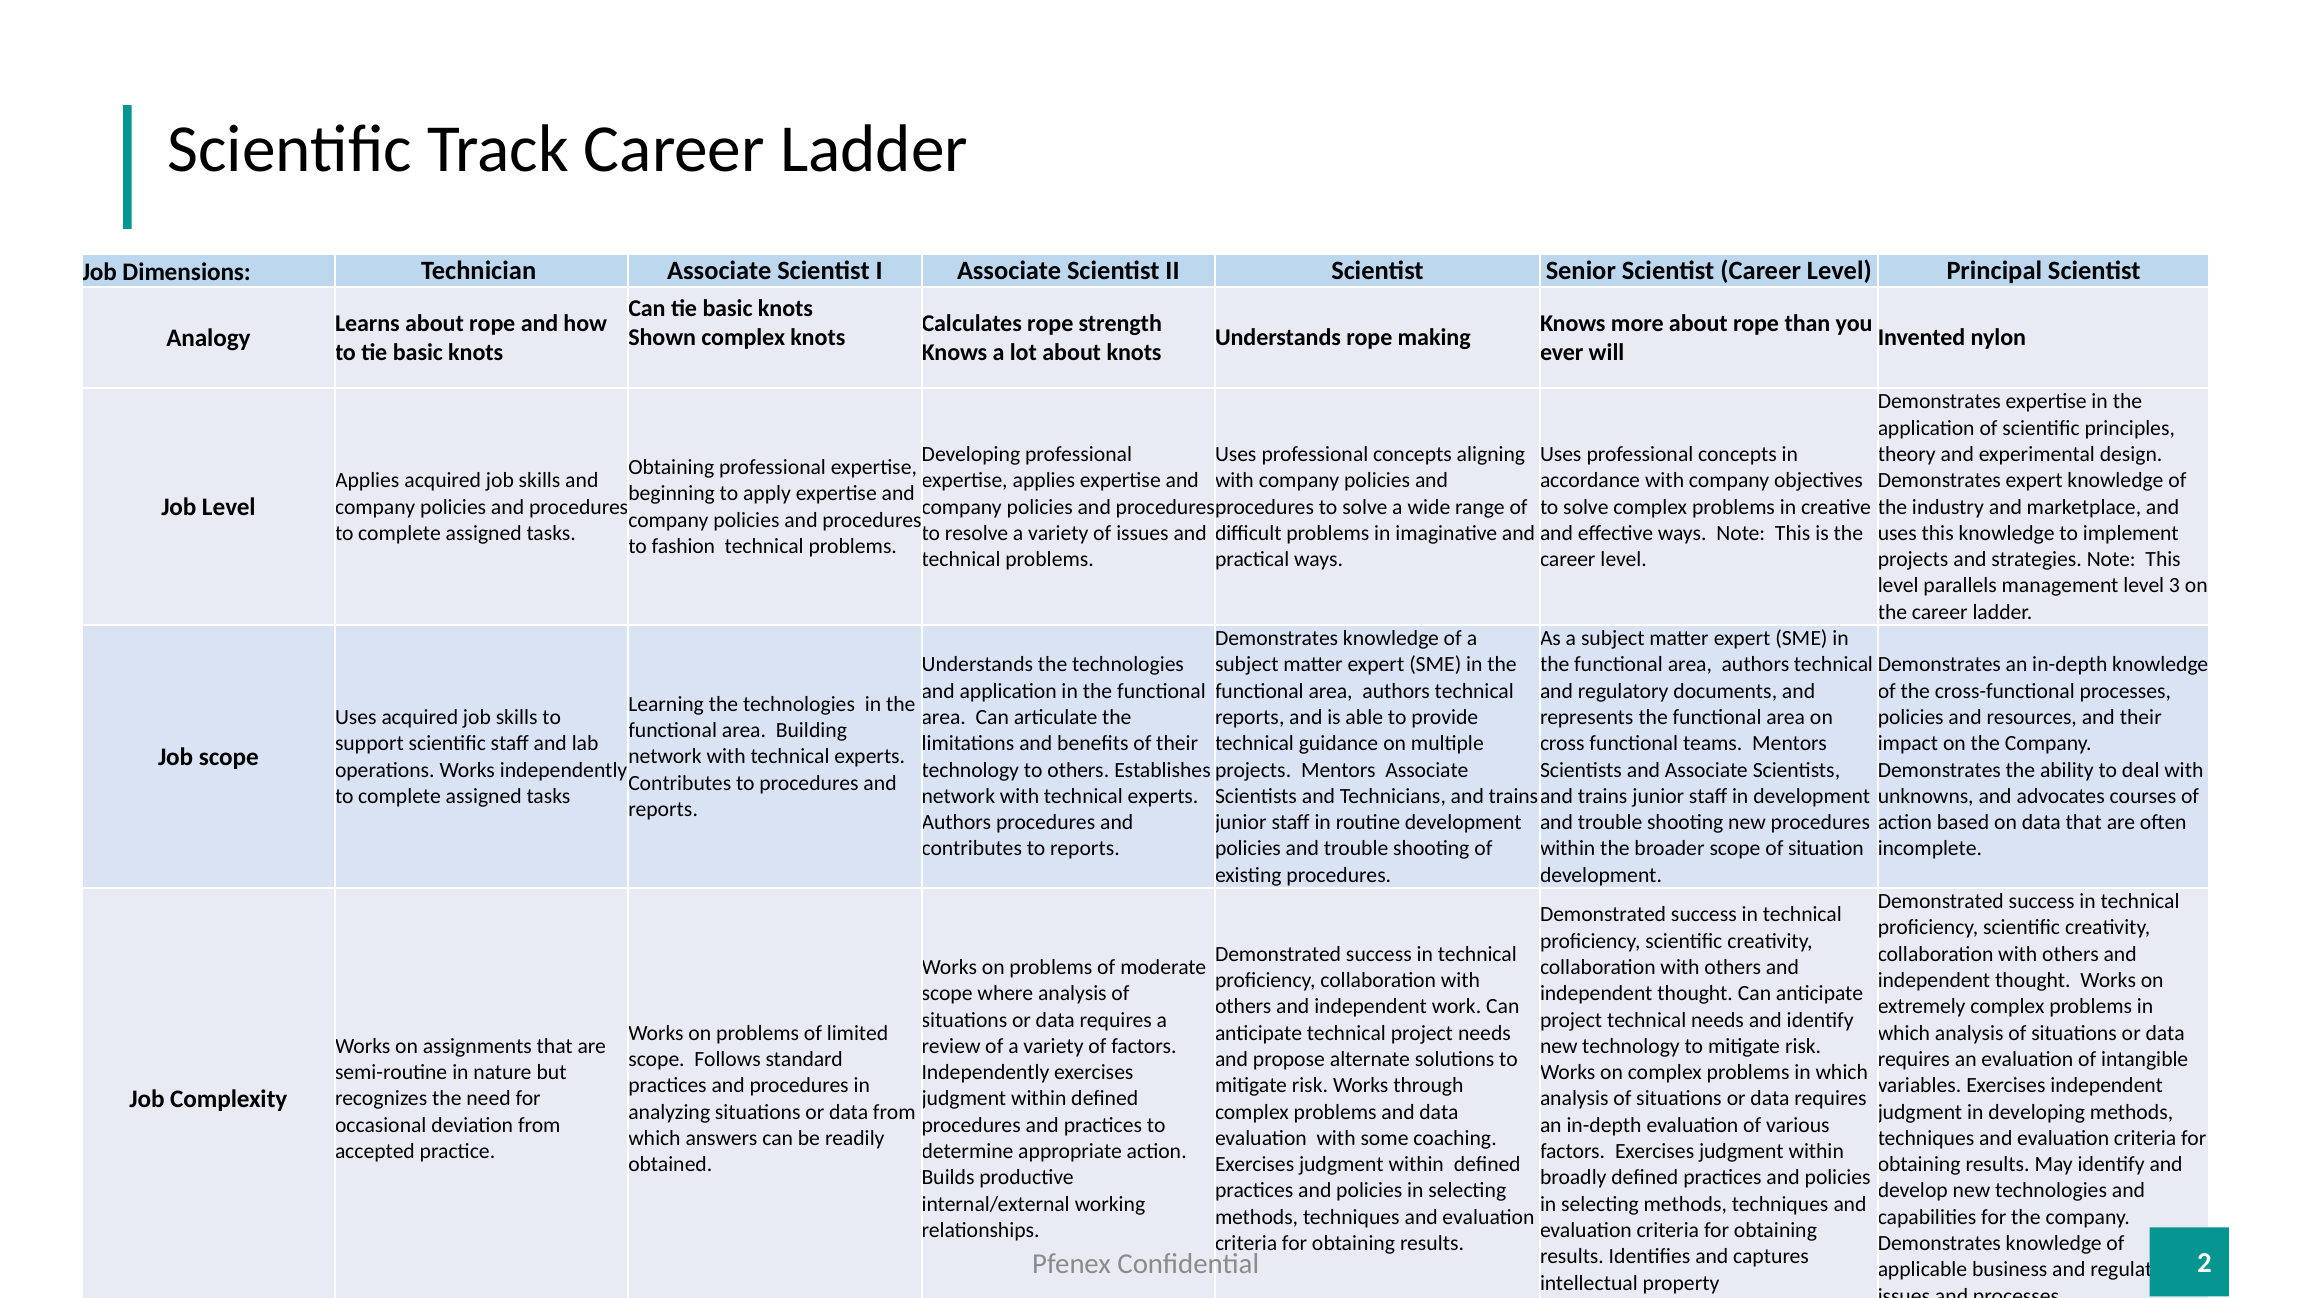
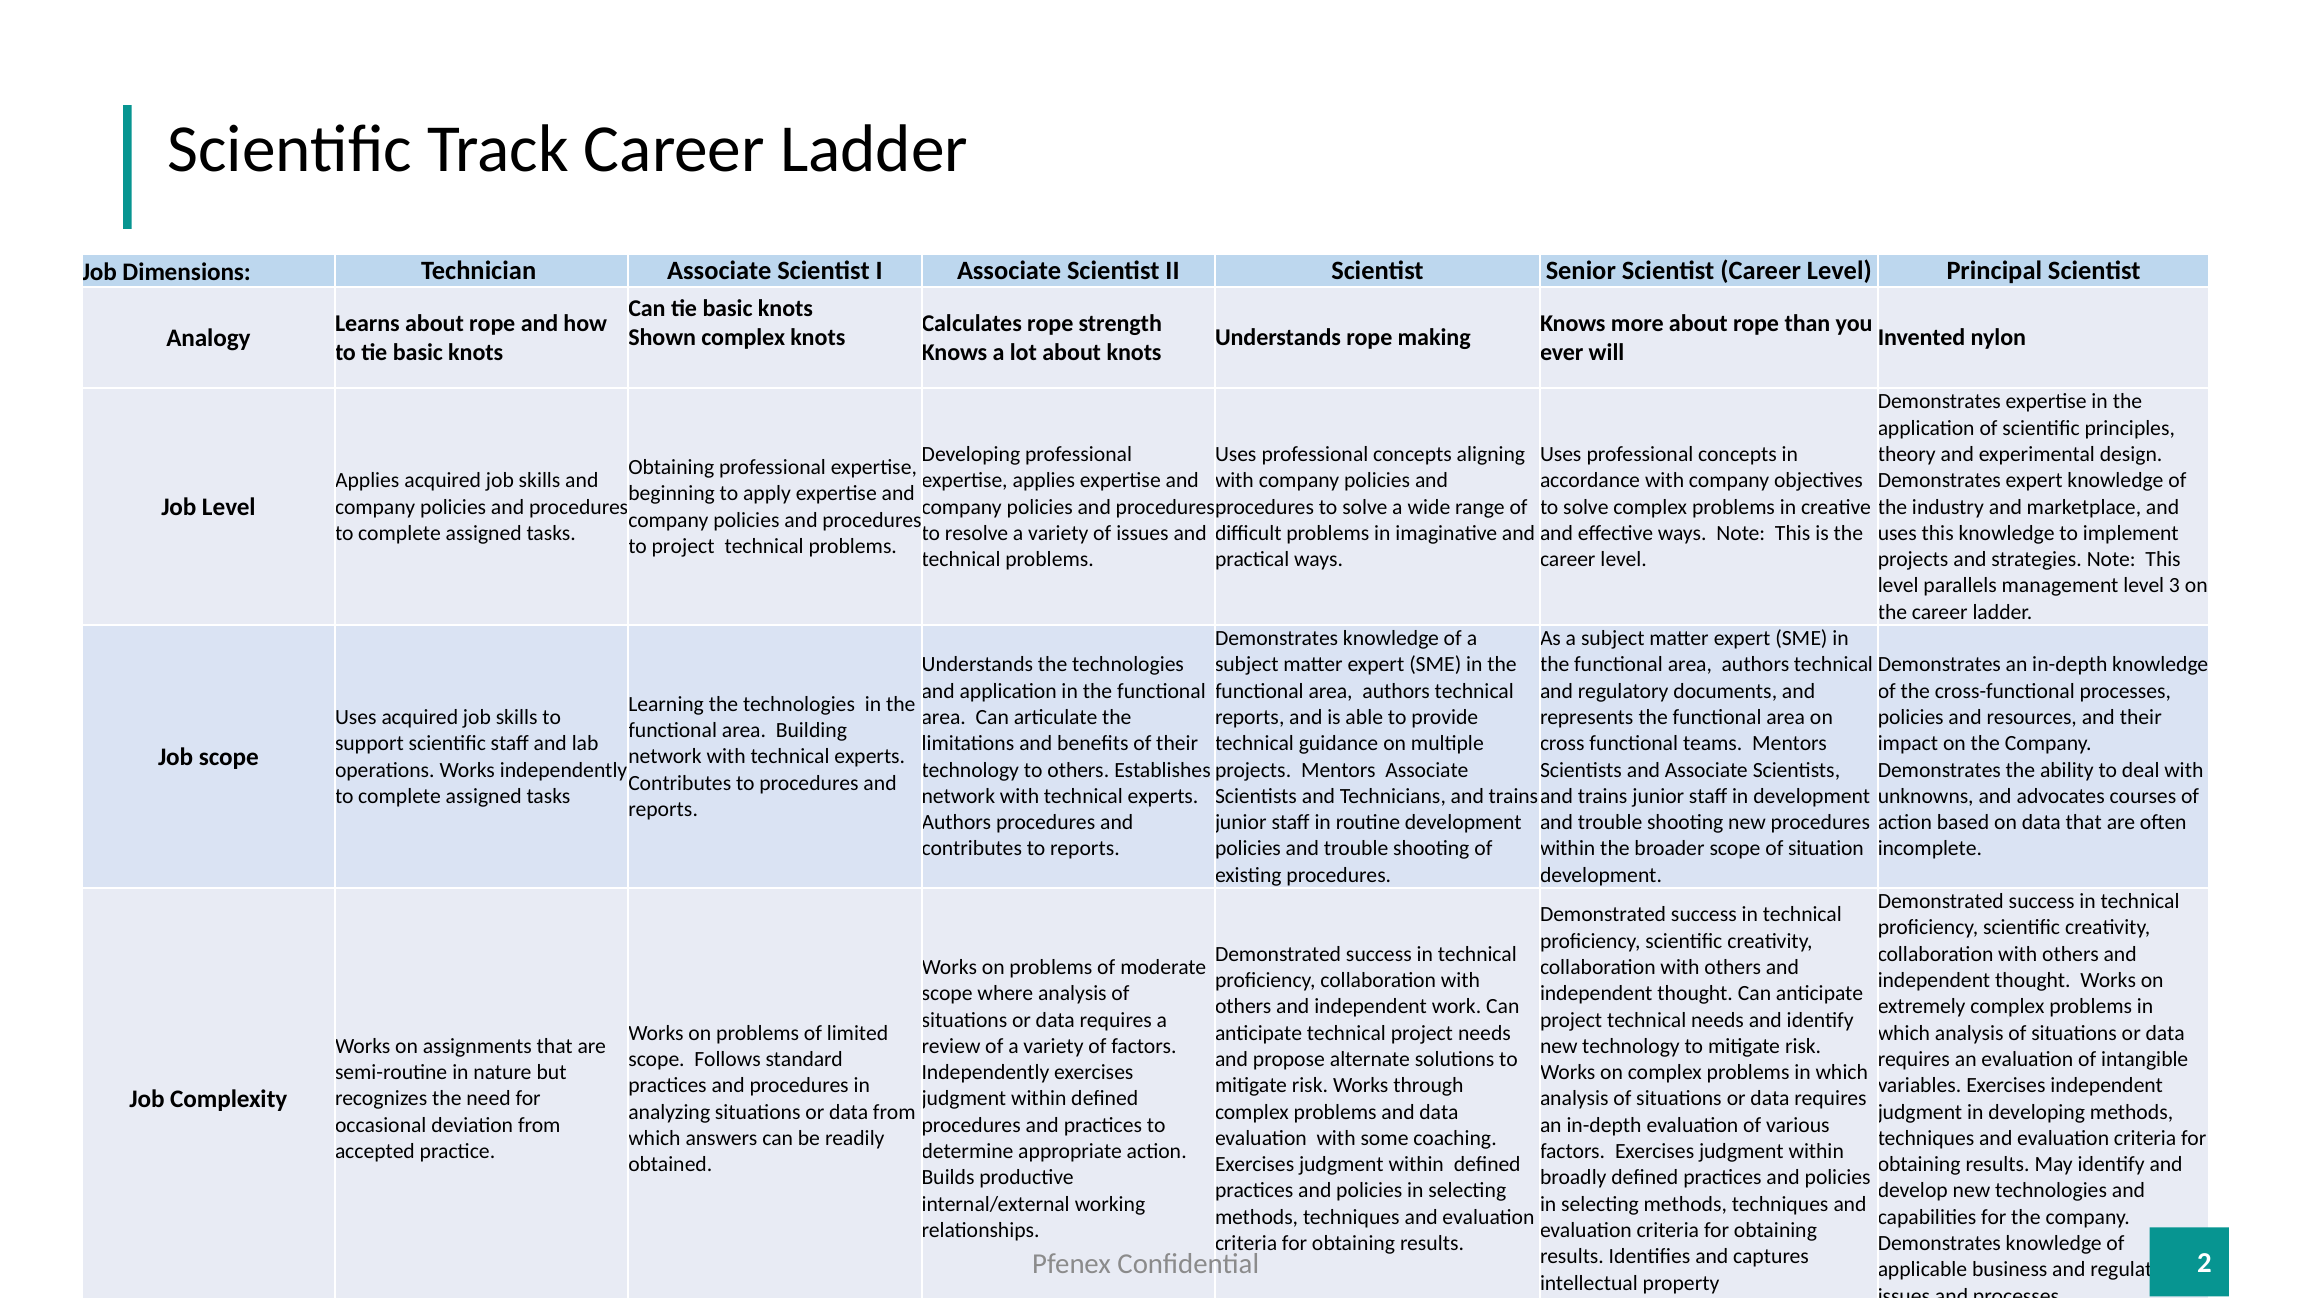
to fashion: fashion -> project (683, 546)
